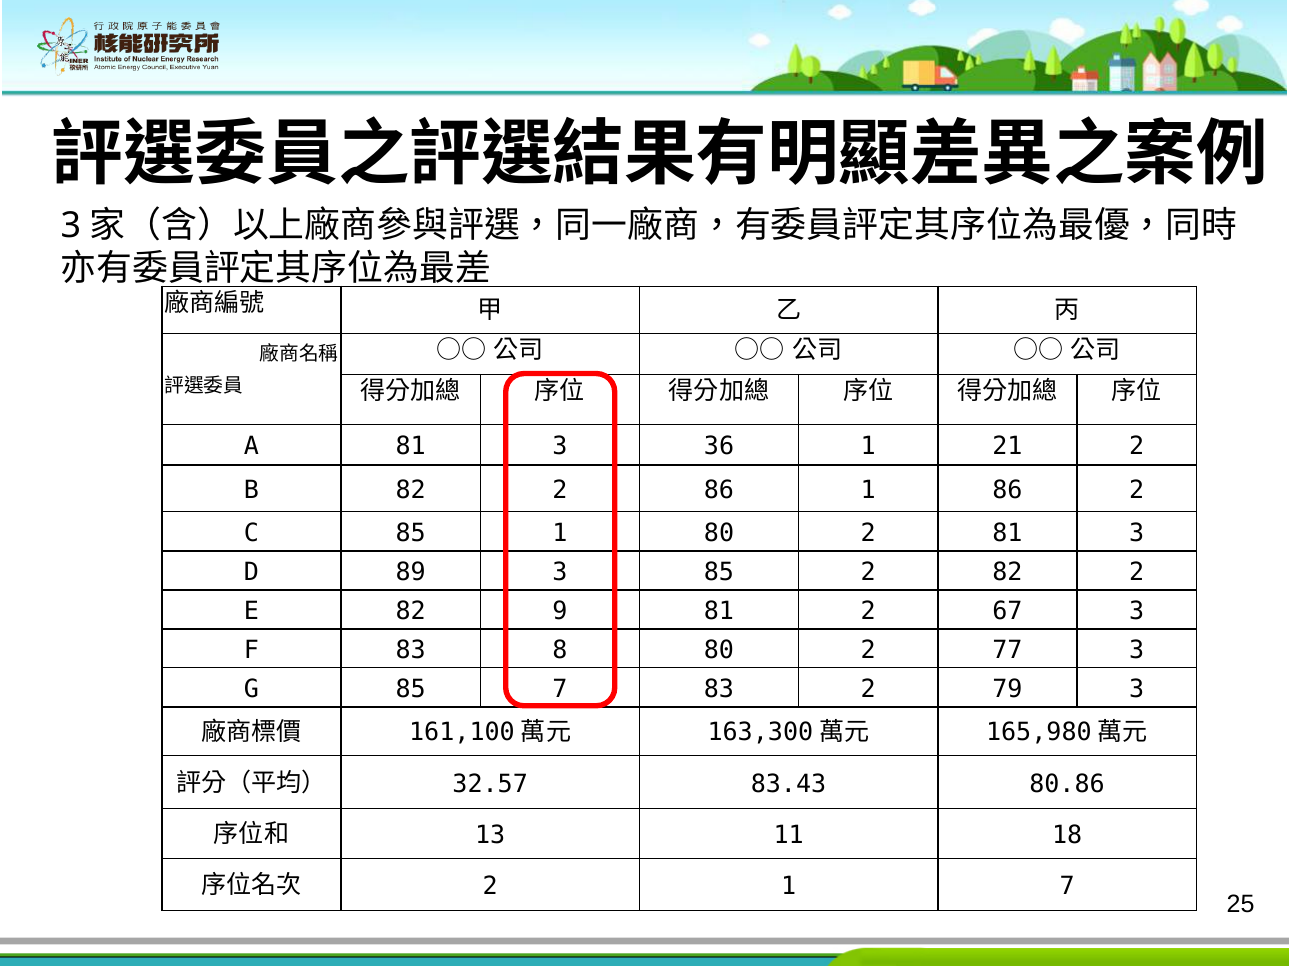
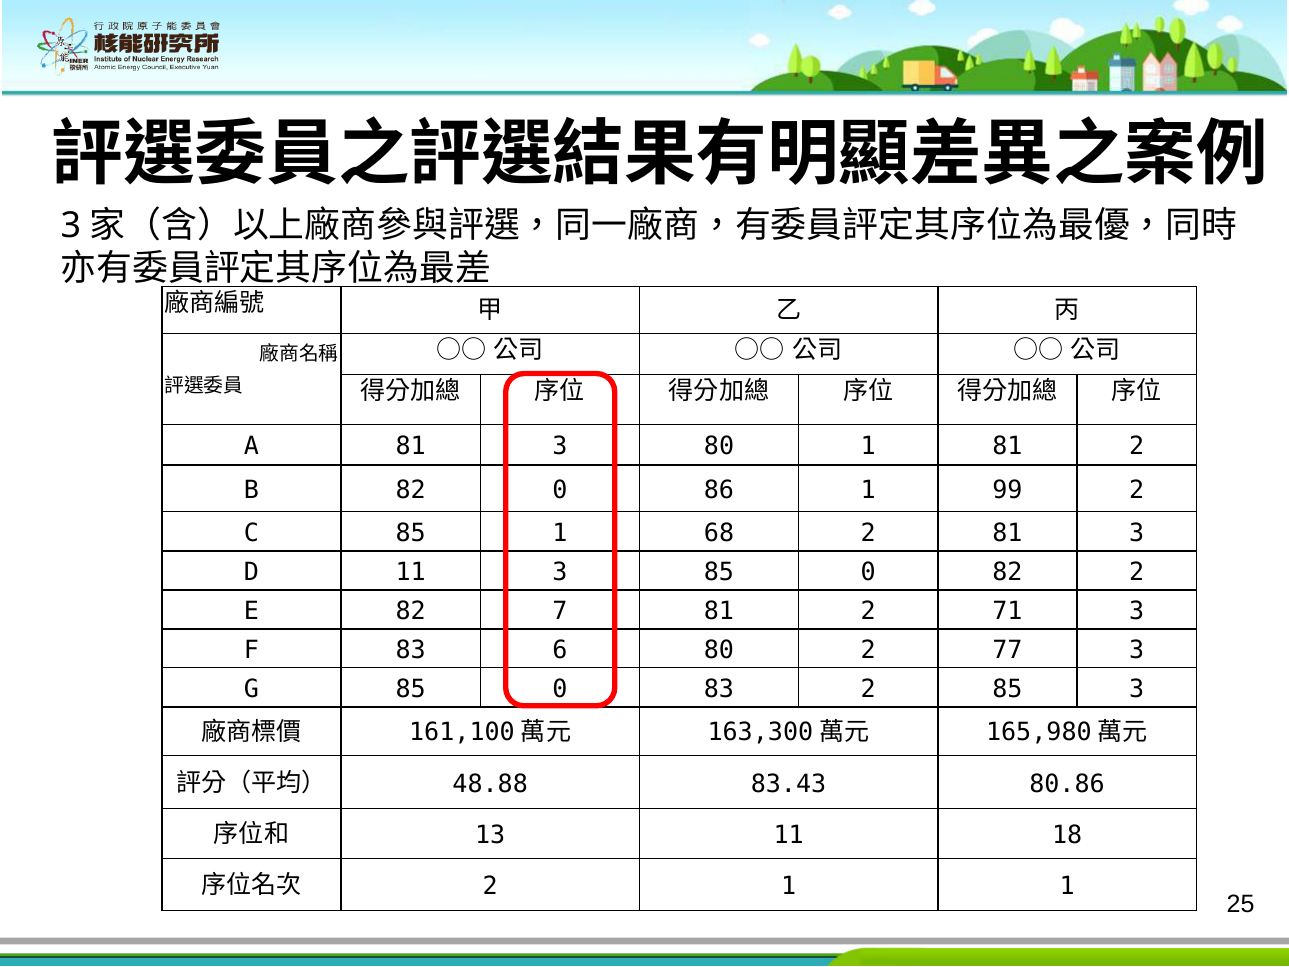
3 36: 36 -> 80 (719, 446)
1 21: 21 -> 81 (1008, 446)
B 82 2: 2 -> 0 (560, 490)
1 86: 86 -> 99 (1008, 490)
1 80: 80 -> 68 (719, 533)
D 89: 89 -> 11 (411, 572)
3 85 2: 2 -> 0 (868, 572)
9: 9 -> 7 (560, 611)
67: 67 -> 71 (1008, 611)
8: 8 -> 6 (560, 650)
G 85 7: 7 -> 0 (560, 689)
2 79: 79 -> 85 (1008, 689)
32.57: 32.57 -> 48.88 (490, 784)
1 7: 7 -> 1 (1067, 886)
